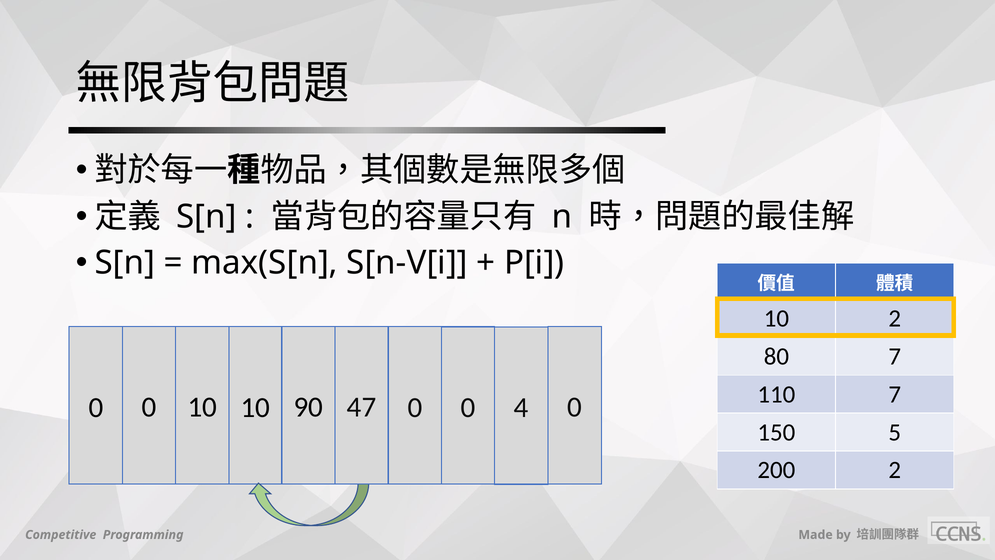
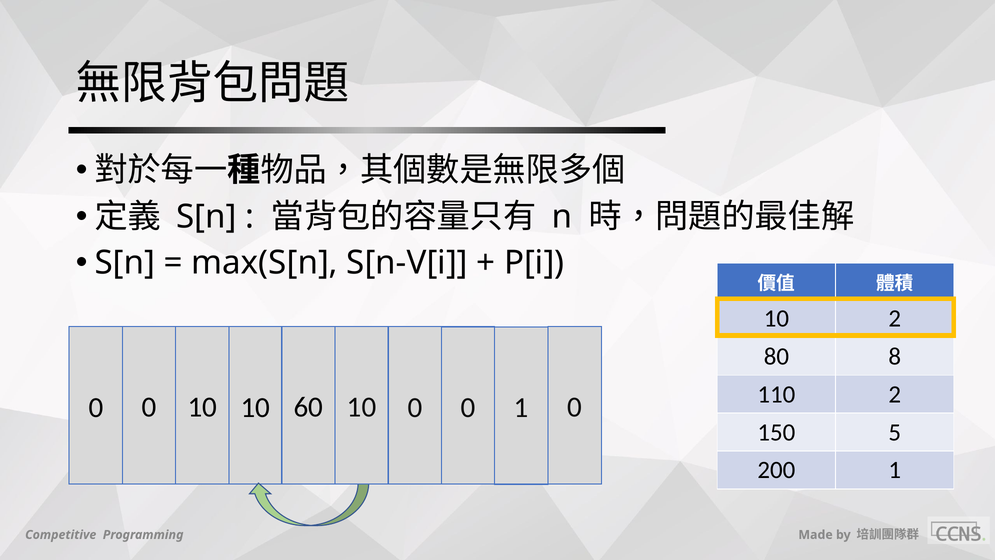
80 7: 7 -> 8 (895, 356)
110 7: 7 -> 2 (895, 394)
90: 90 -> 60 (308, 407)
10 47: 47 -> 10 (362, 407)
0 4: 4 -> 1 (521, 407)
200 2: 2 -> 1 (895, 470)
